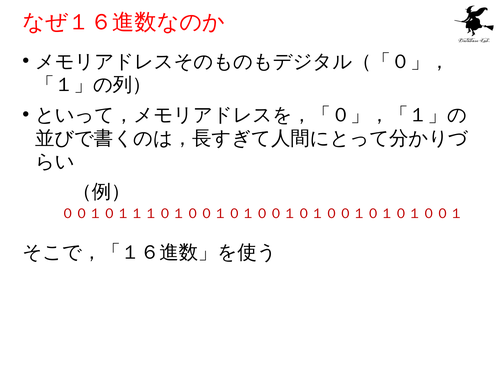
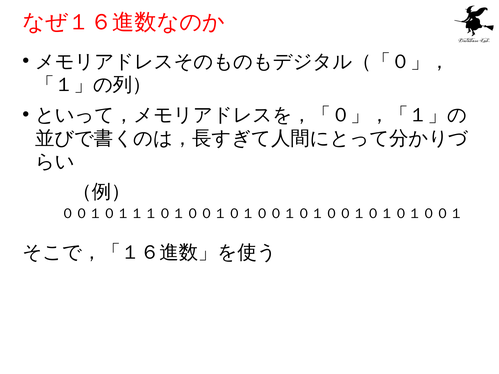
００１０１１１０１００１０１００１０１００１０１０１００１ colour: red -> black (262, 214)
